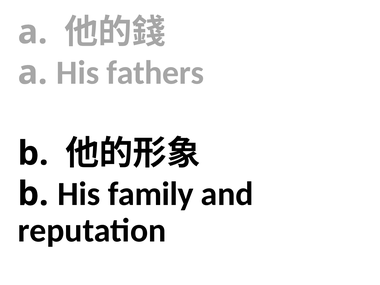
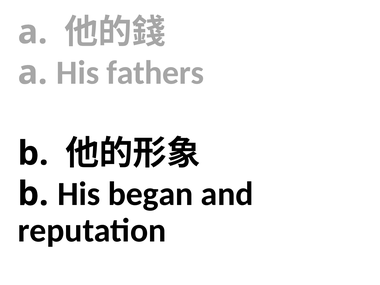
family: family -> began (151, 194)
